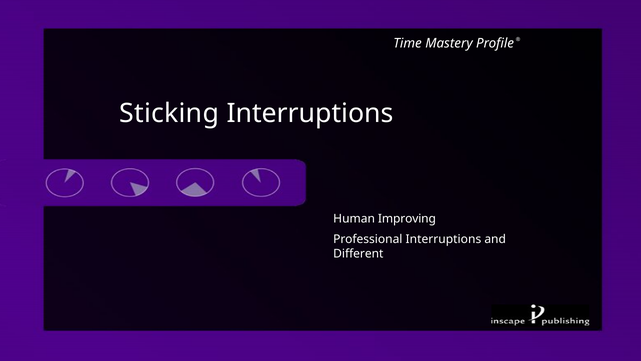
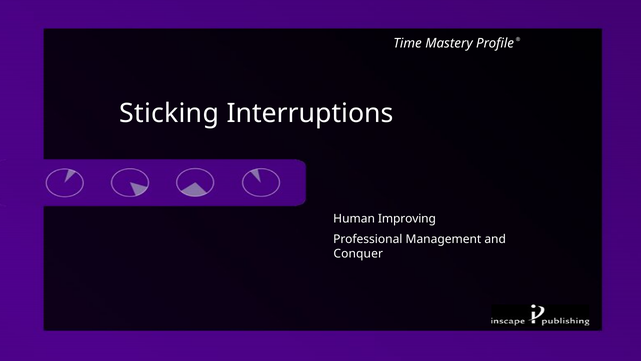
Professional Interruptions: Interruptions -> Management (443, 239)
Different: Different -> Conquer (358, 254)
